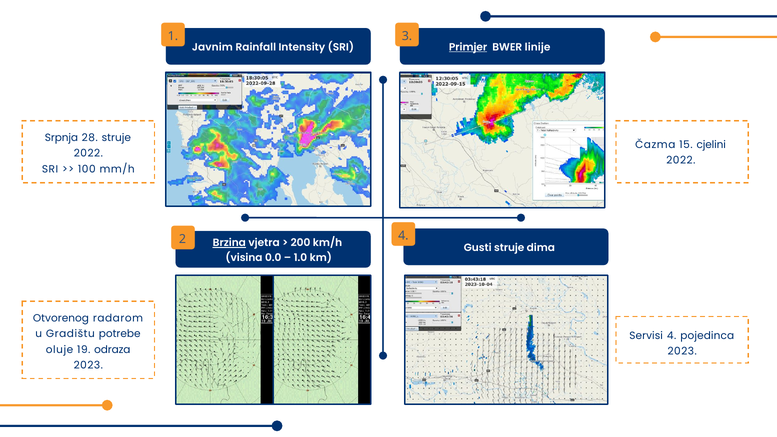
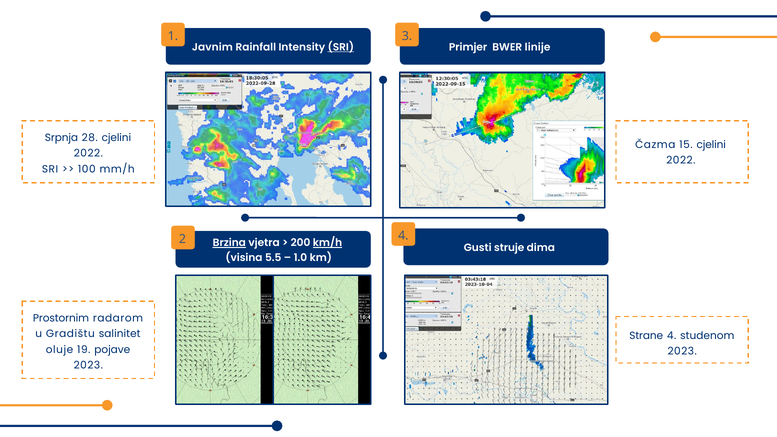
SRI underline: none -> present (341, 47)
Primjer underline: present -> none (468, 47)
28 struje: struje -> cjelini (116, 138)
km/h underline: none -> present (327, 243)
0.0: 0.0 -> 5.5 (273, 258)
Otvorenog: Otvorenog -> Prostornim (61, 318)
potrebe: potrebe -> salinitet (120, 334)
Servisi: Servisi -> Strane (646, 336)
pojedinca: pojedinca -> studenom (707, 336)
odraza: odraza -> pojave (112, 350)
